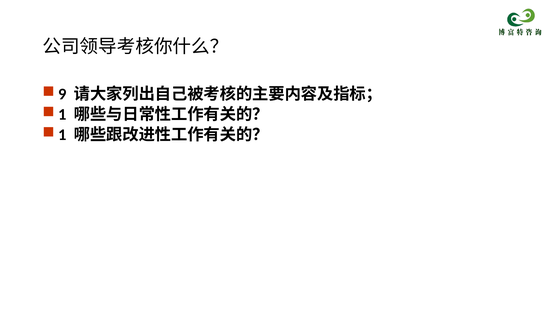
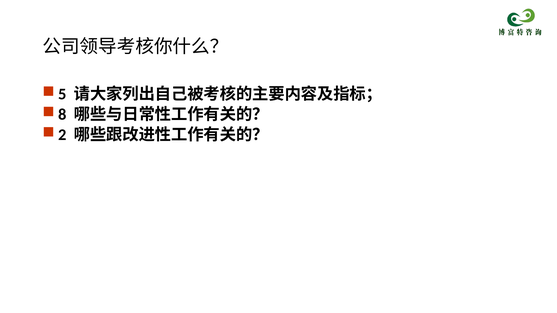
9: 9 -> 5 (62, 94)
1: 1 -> 8 (62, 115)
1: 1 -> 2 (62, 135)
